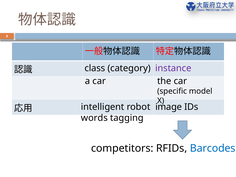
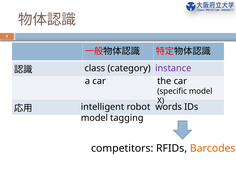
image: image -> words (169, 107)
words: words -> model (94, 118)
Barcodes colour: blue -> orange (213, 148)
